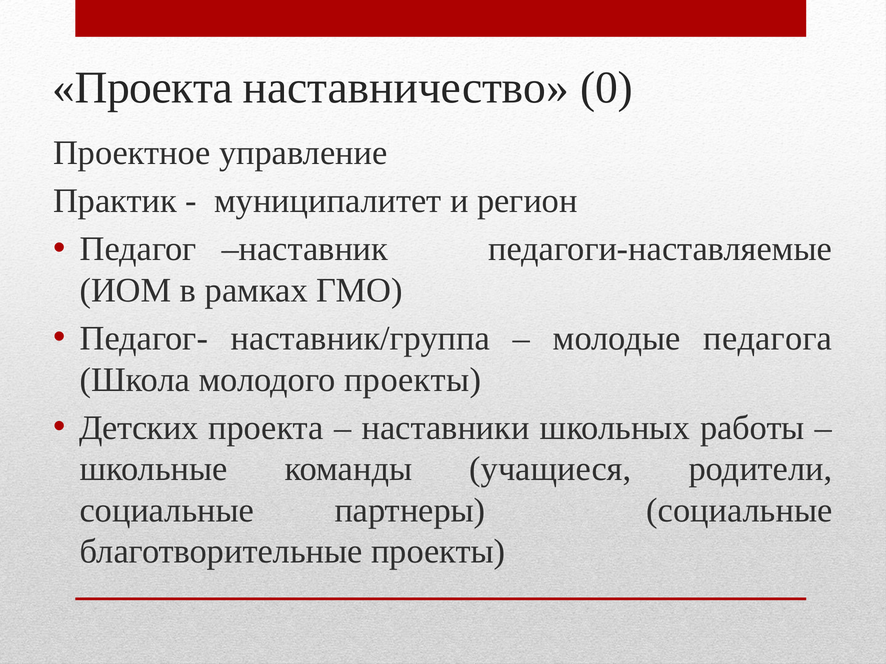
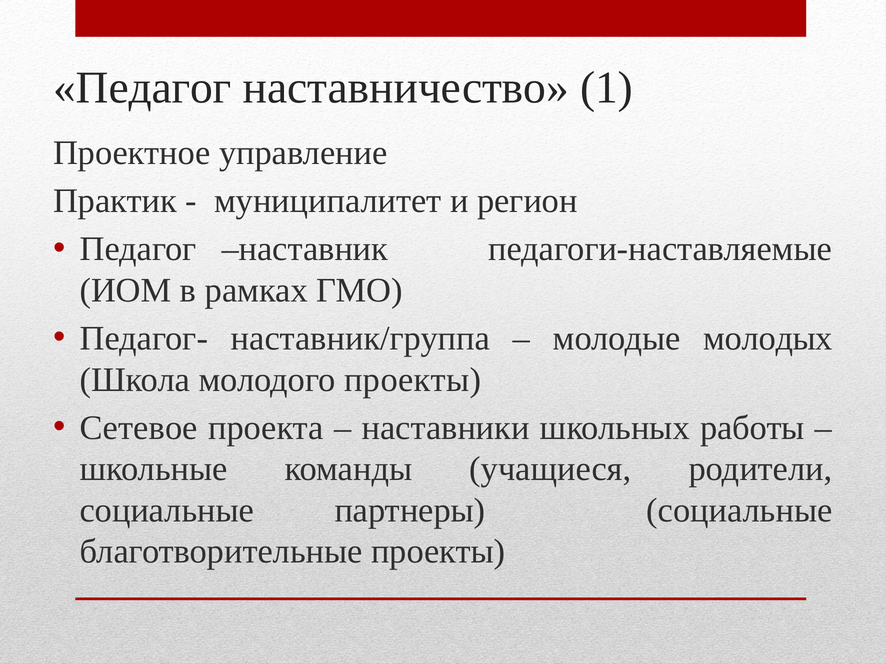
Проекта: Проекта -> Педагог (142, 88)
0: 0 -> 1 (607, 88)
педагога: педагога -> молодых (768, 339)
Детских: Детских -> Сетевое (139, 428)
